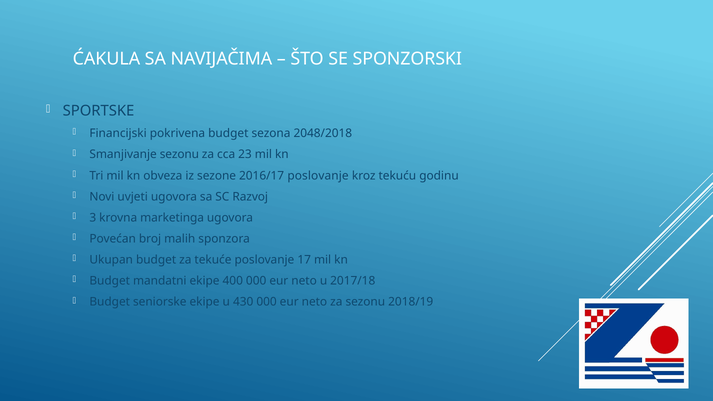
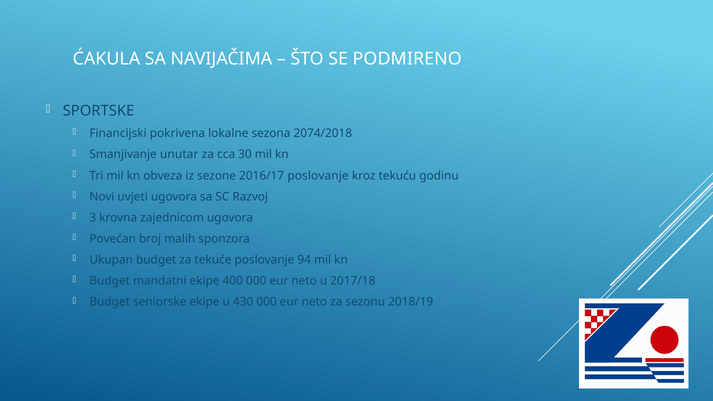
SPONZORSKI: SPONZORSKI -> PODMIRENO (407, 59)
pokrivena budget: budget -> lokalne (228, 134)
2048/2018: 2048/2018 -> 2074/2018 (323, 134)
Smanjivanje sezonu: sezonu -> unutar (179, 155)
23: 23 -> 30 (245, 155)
marketinga: marketinga -> zajednicom (172, 218)
17: 17 -> 94 (304, 260)
